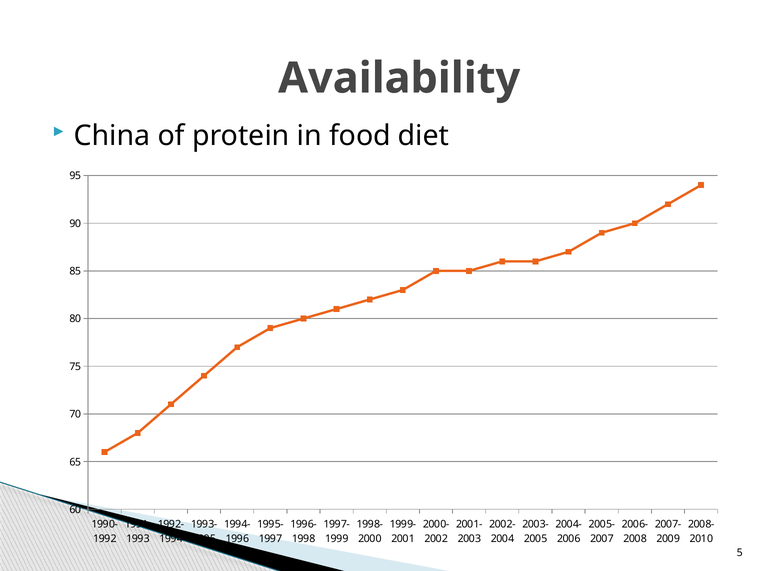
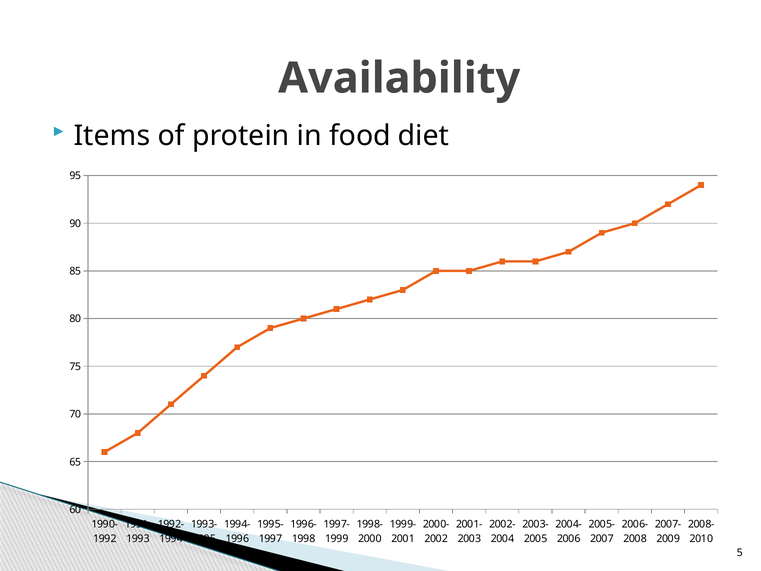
China: China -> Items (112, 136)
